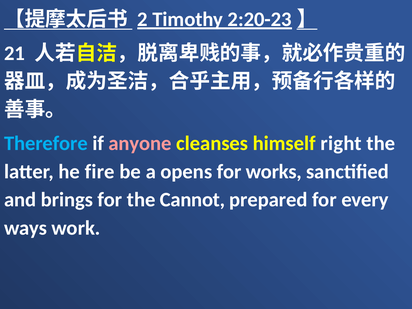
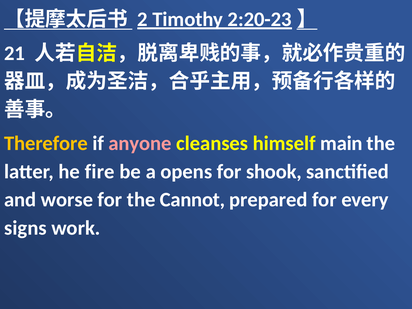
Therefore colour: light blue -> yellow (46, 143)
right: right -> main (341, 143)
works: works -> shook (274, 172)
brings: brings -> worse (67, 200)
ways: ways -> signs (25, 228)
